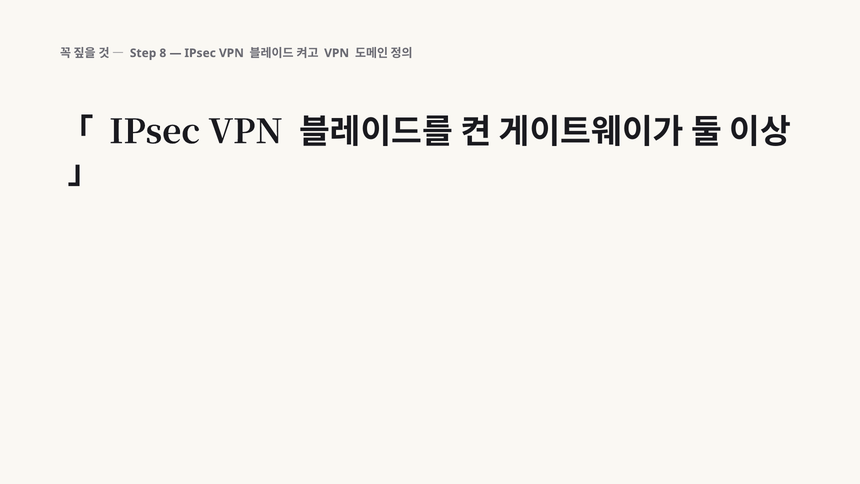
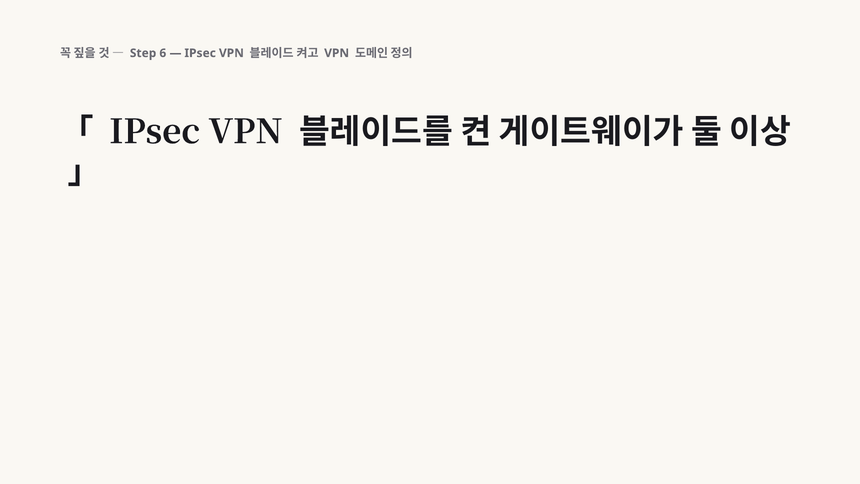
8: 8 -> 6 (163, 53)
